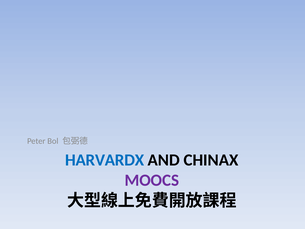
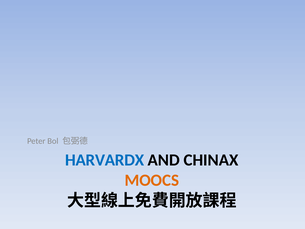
MOOCS colour: purple -> orange (152, 180)
